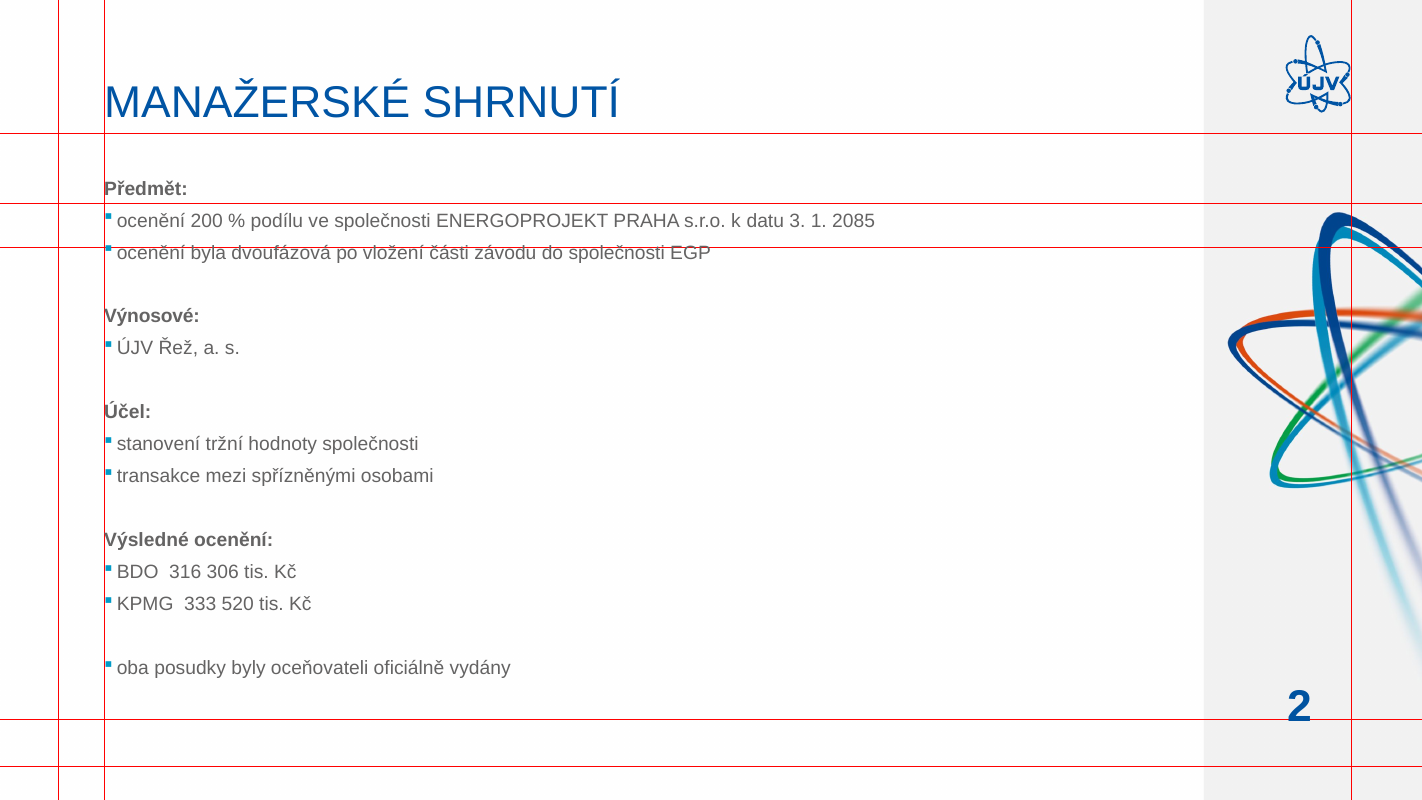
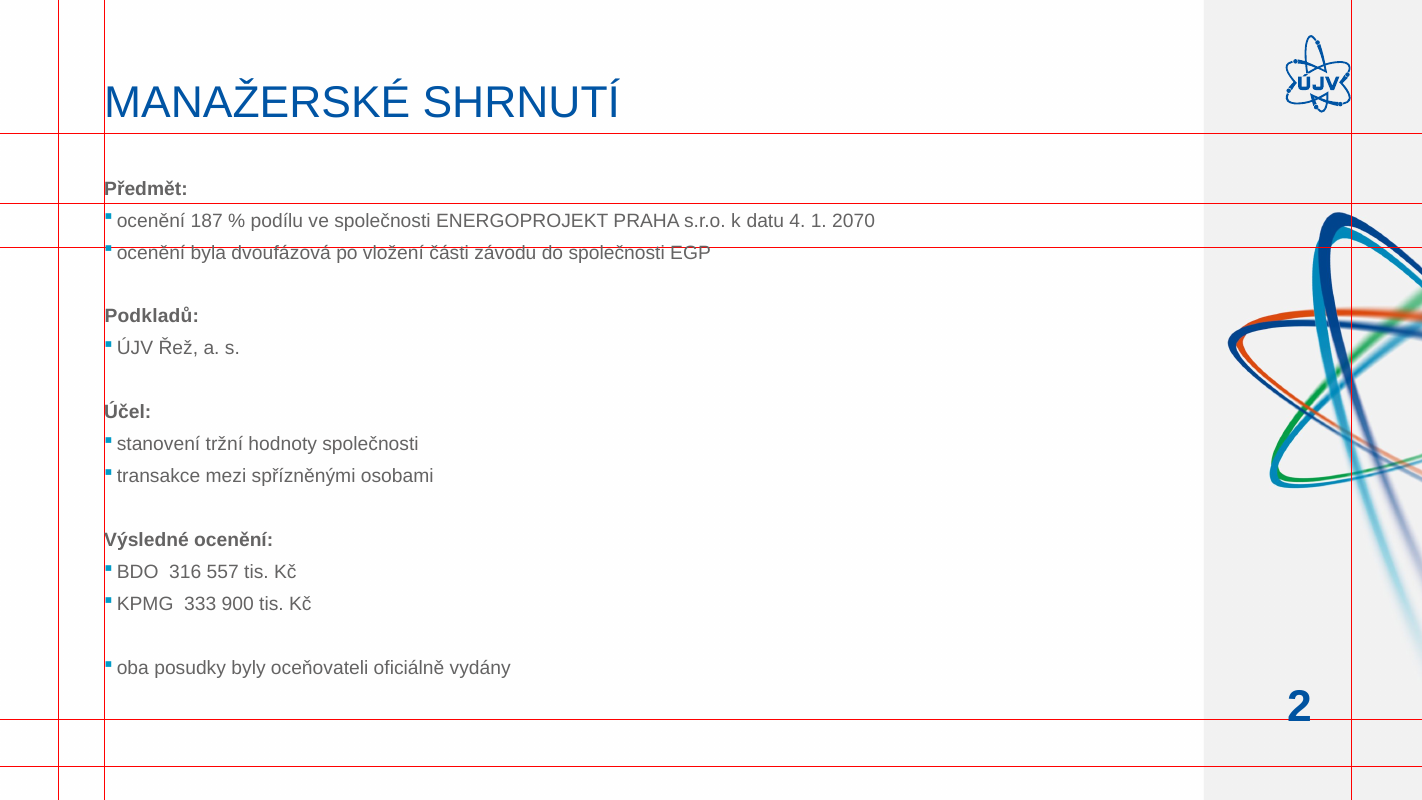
200: 200 -> 187 (207, 221)
3: 3 -> 4 (797, 221)
2085: 2085 -> 2070 (854, 221)
Výnosové: Výnosové -> Podkladů (152, 317)
306: 306 -> 557 (223, 572)
520: 520 -> 900 (238, 604)
